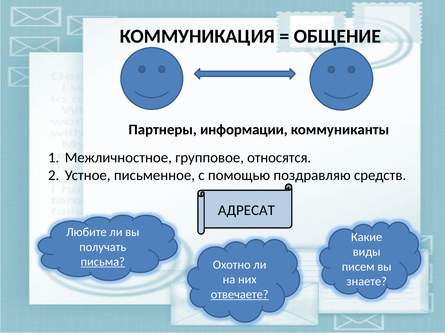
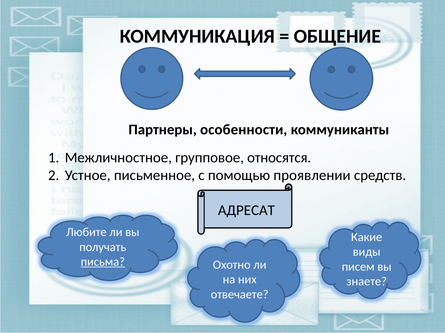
информации: информации -> особенности (244, 130)
поздравляю: поздравляю -> проявлении (312, 176)
отвечаете underline: present -> none (240, 295)
